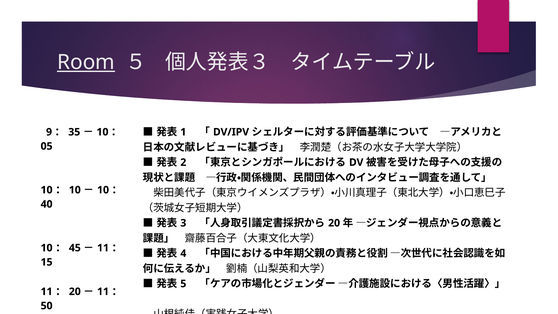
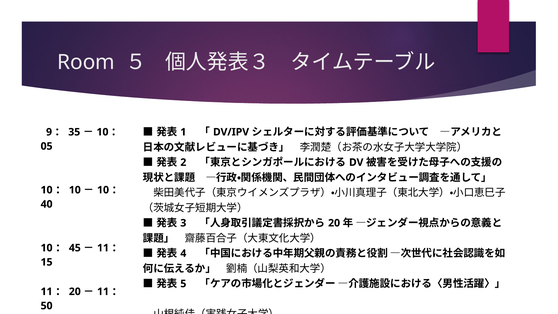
Room underline: present -> none (86, 62)
